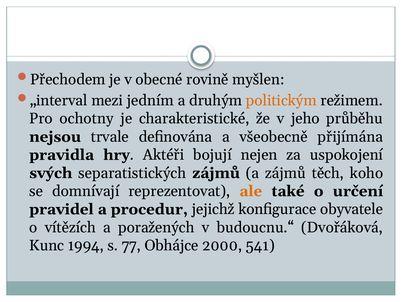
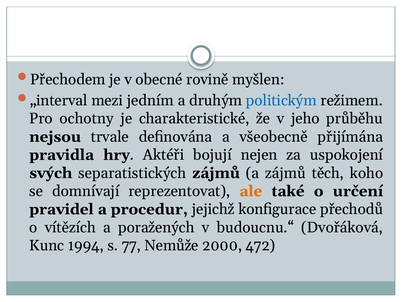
politickým colour: orange -> blue (281, 100)
obyvatele: obyvatele -> přechodů (352, 209)
Obhájce: Obhájce -> Nemůže (172, 245)
541: 541 -> 472 (260, 245)
